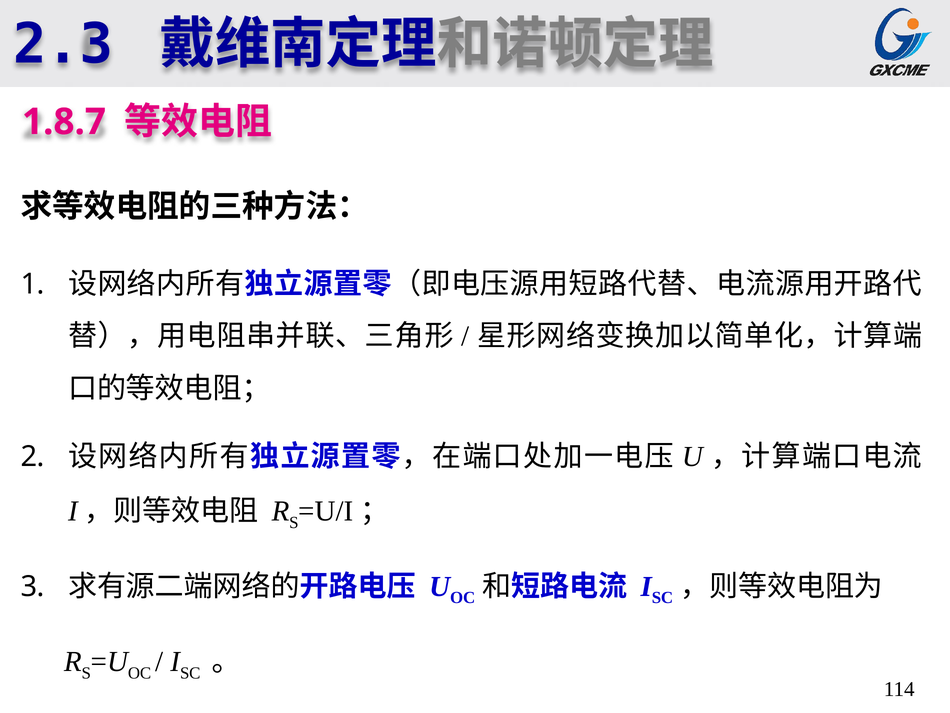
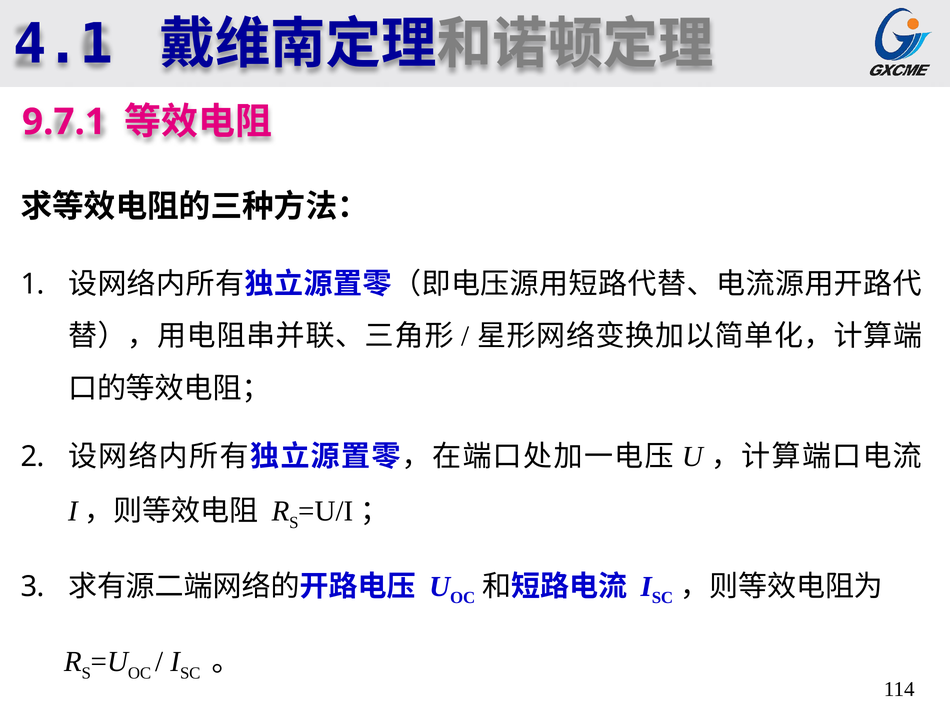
2.3: 2.3 -> 4.1 (63, 44)
1.8.7: 1.8.7 -> 9.7.1 (64, 122)
